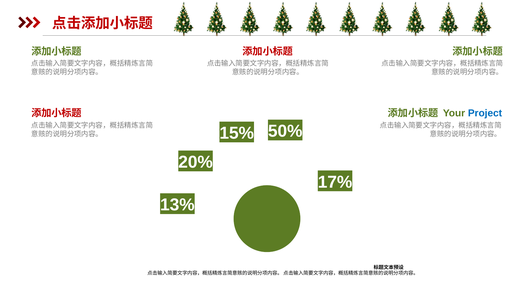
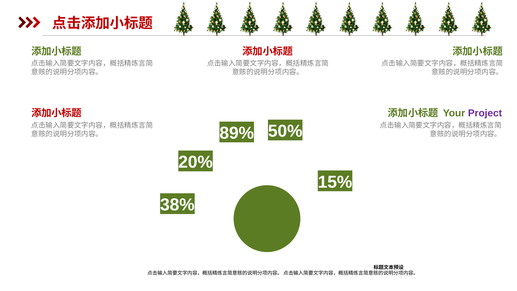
Project colour: blue -> purple (485, 113)
15%: 15% -> 89% (237, 133)
17%: 17% -> 15% (335, 182)
13%: 13% -> 38% (177, 205)
